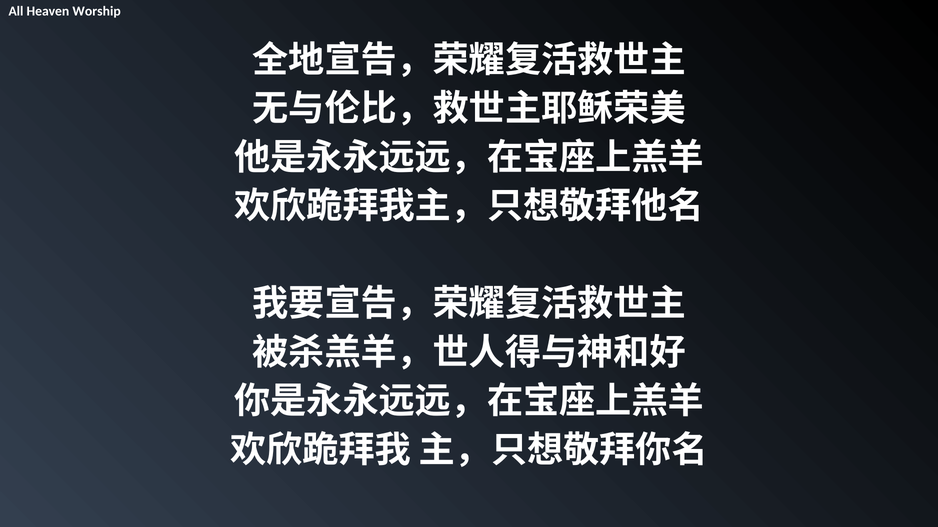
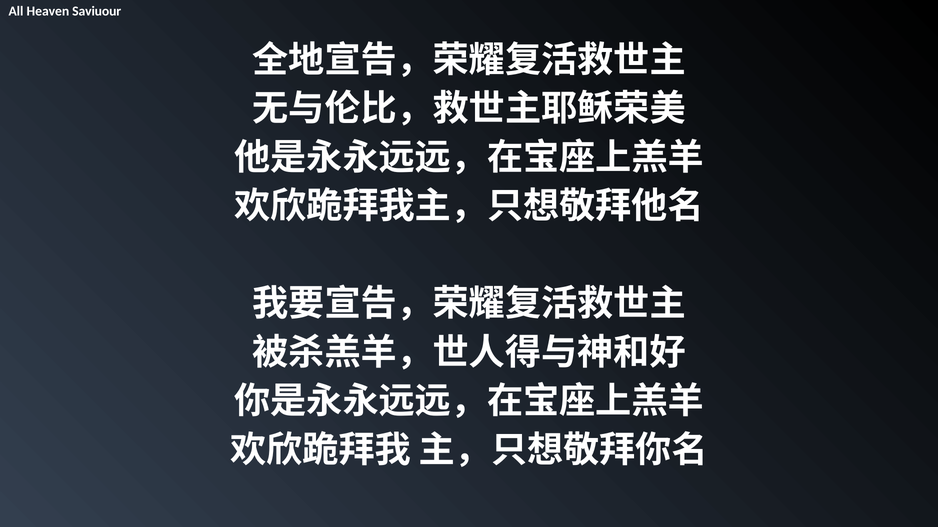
Worship: Worship -> Saviuour (97, 11)
